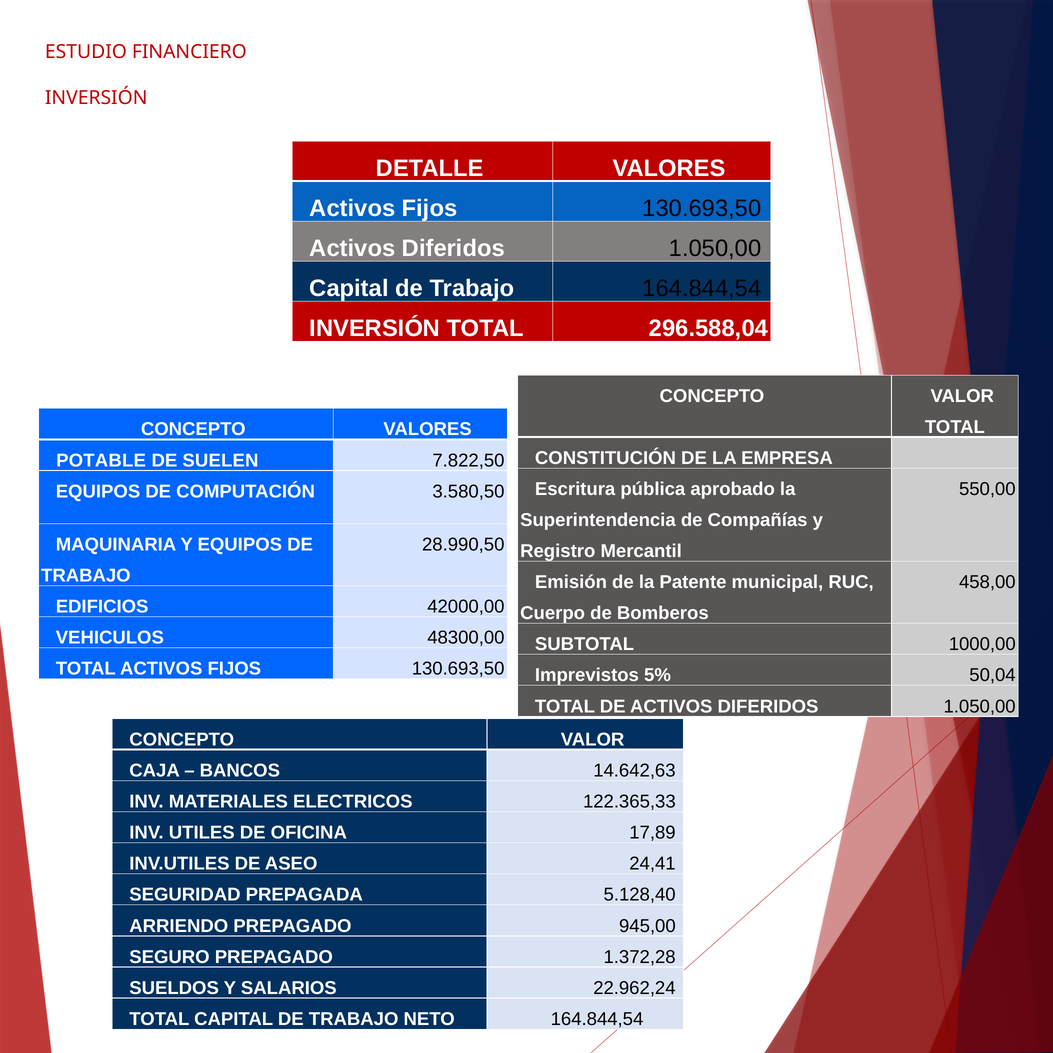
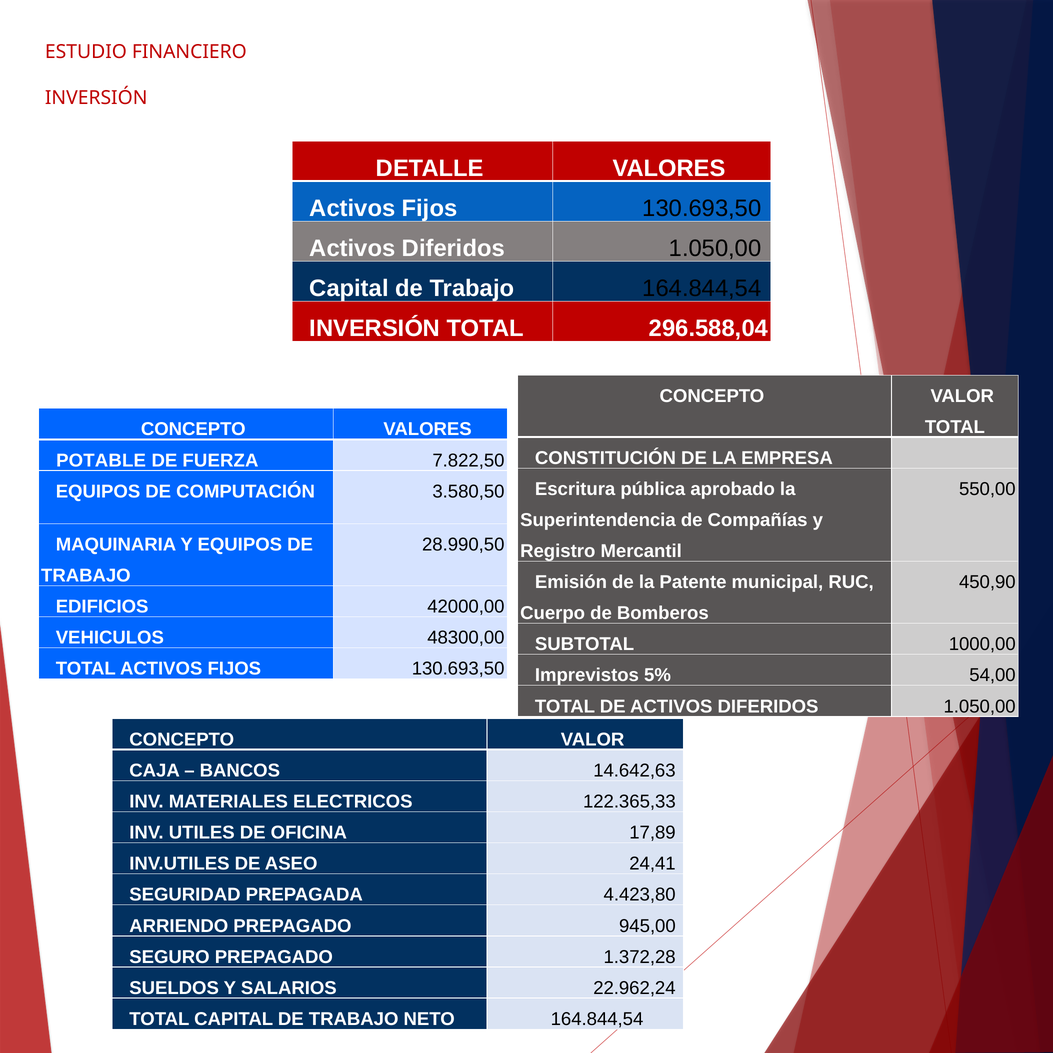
SUELEN: SUELEN -> FUERZA (220, 460)
458,00: 458,00 -> 450,90 (987, 582)
50,04: 50,04 -> 54,00 (993, 675)
5.128,40: 5.128,40 -> 4.423,80 (640, 895)
